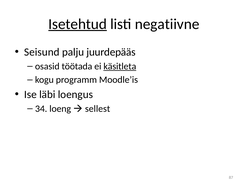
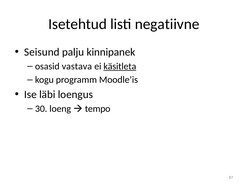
Isetehtud underline: present -> none (78, 24)
juurdepääs: juurdepääs -> kinnipanek (111, 52)
töötada: töötada -> vastava (77, 66)
34: 34 -> 30 (41, 109)
sellest: sellest -> tempo (98, 109)
